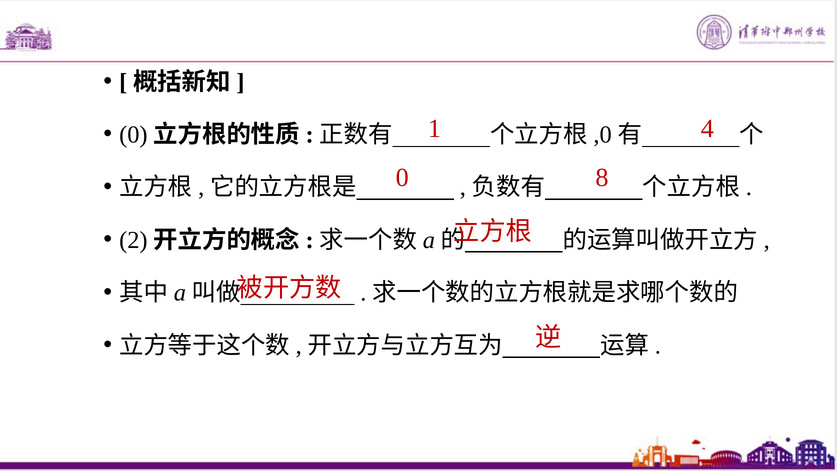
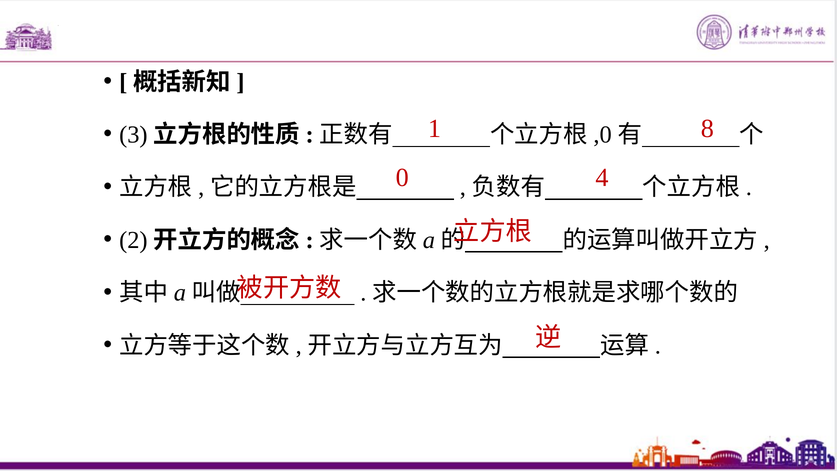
4: 4 -> 8 (707, 129)
0: 0 -> 3 (133, 135)
8: 8 -> 4 (602, 178)
